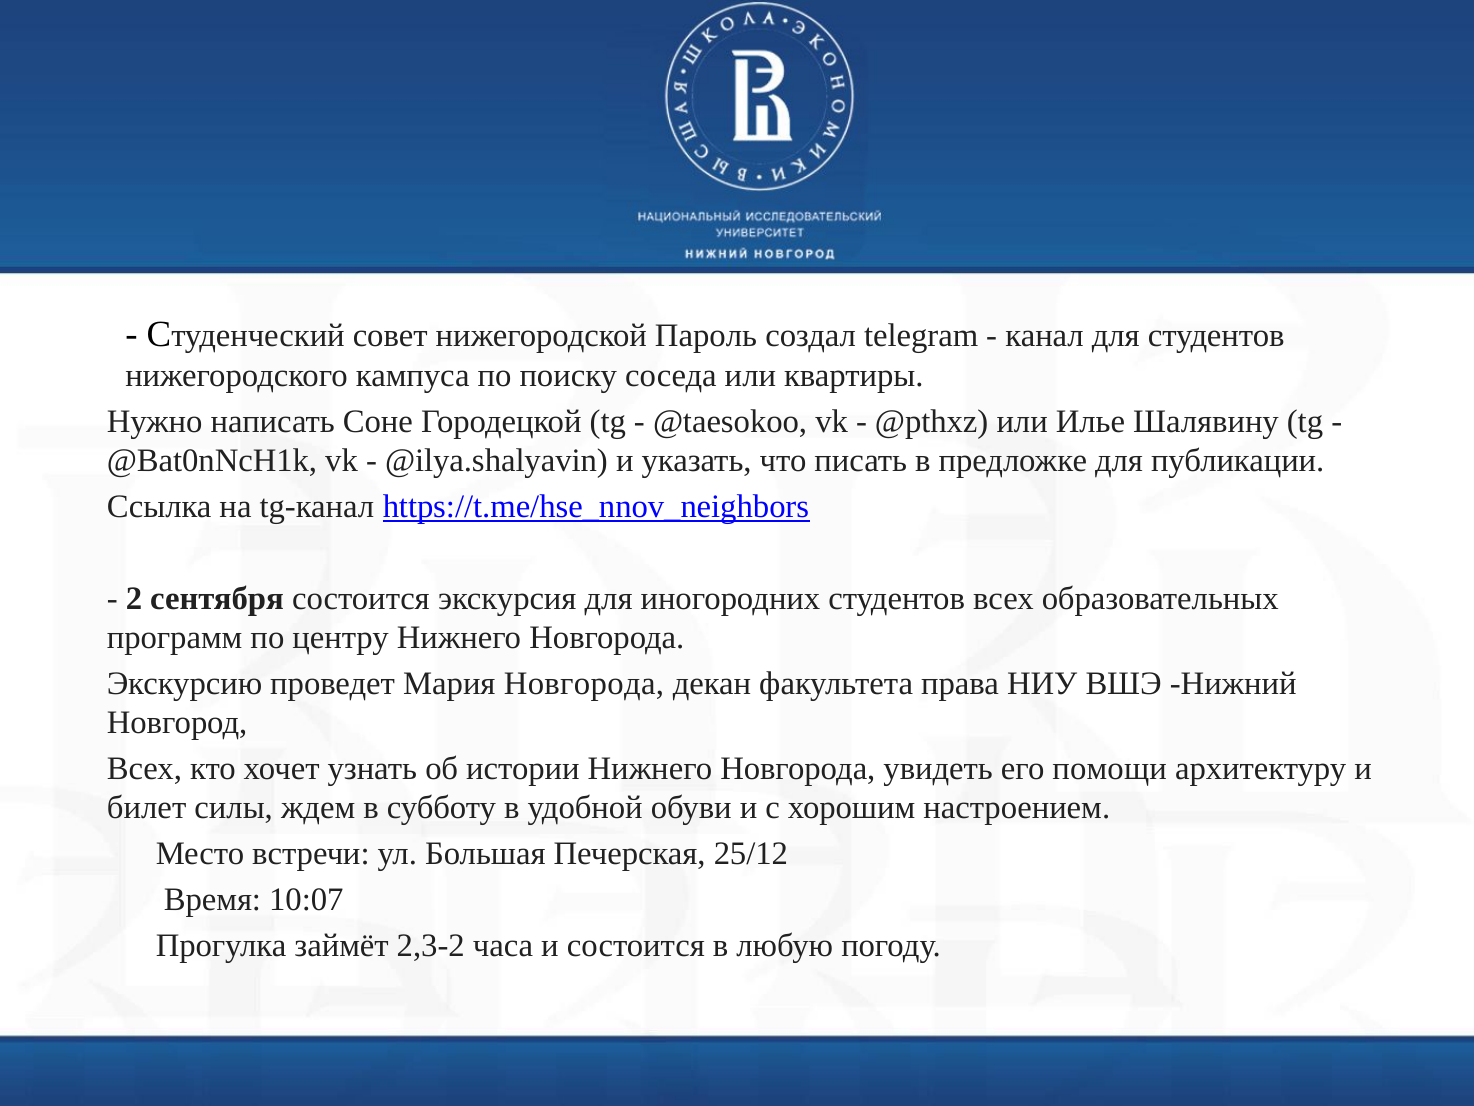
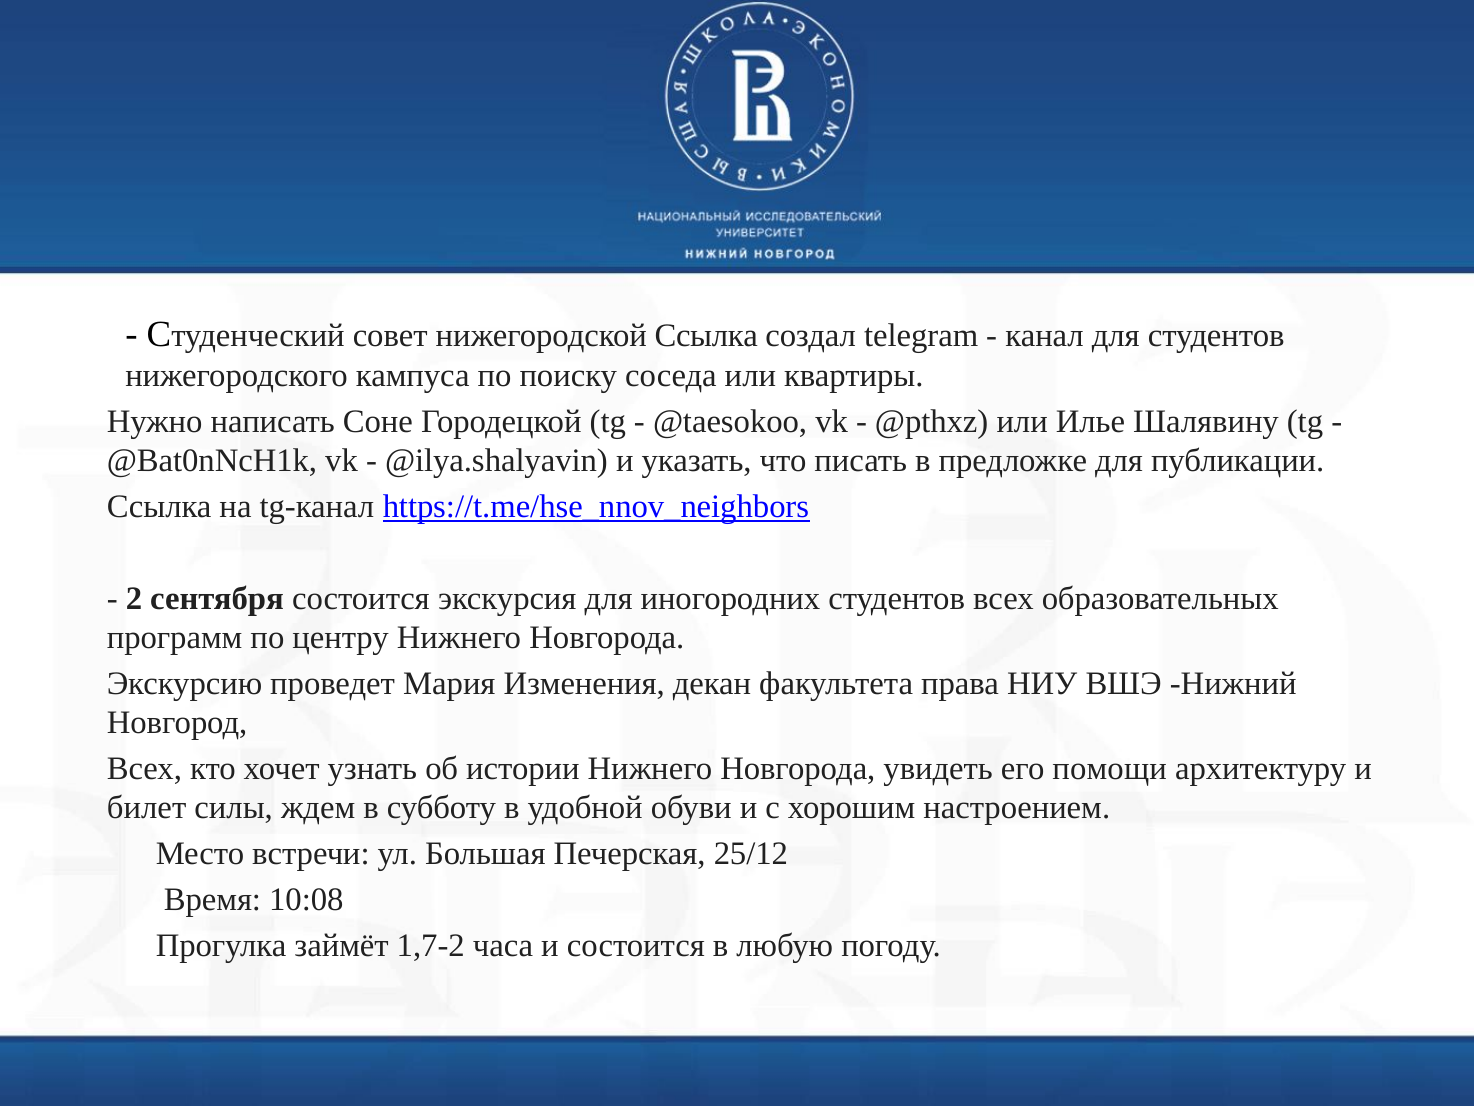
нижегородской Пароль: Пароль -> Ссылка (706, 335)
Мария Новгорода: Новгорода -> Изменения (584, 683)
10:07: 10:07 -> 10:08 (306, 899)
2,3-2: 2,3-2 -> 1,7-2 (431, 945)
